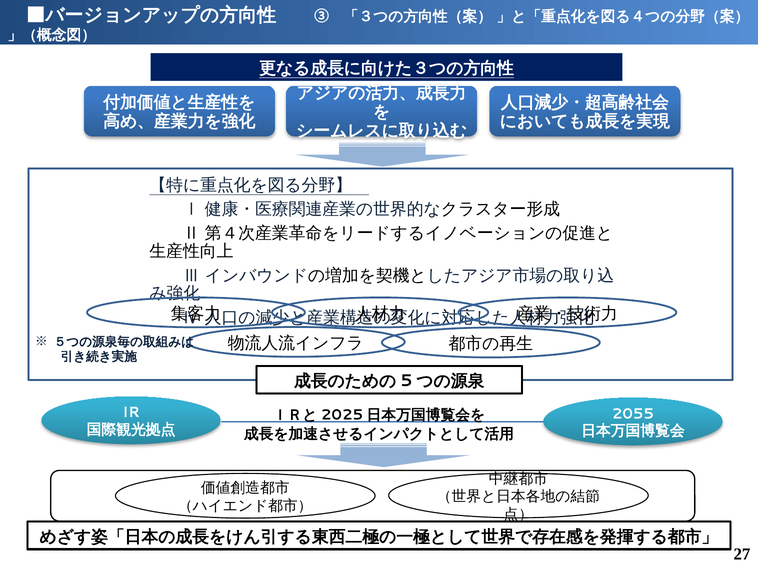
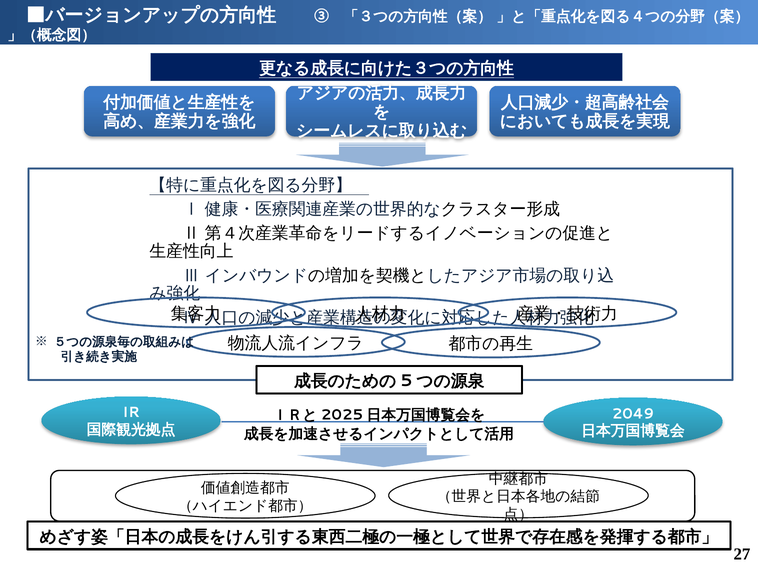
2055: 2055 -> 2049 (633, 414)
